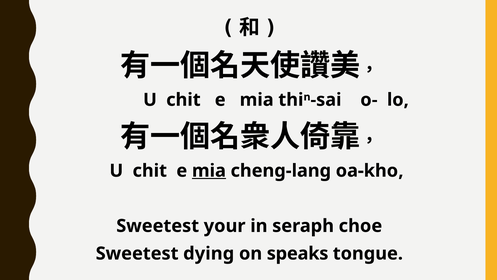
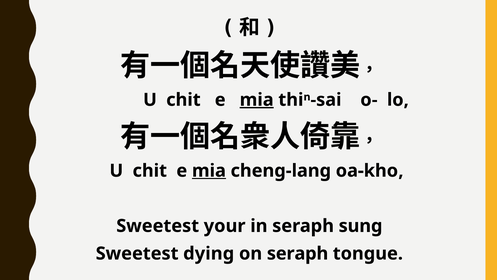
mia underline: none -> present (257, 100)
choe: choe -> sung (361, 226)
on speaks: speaks -> seraph (298, 253)
